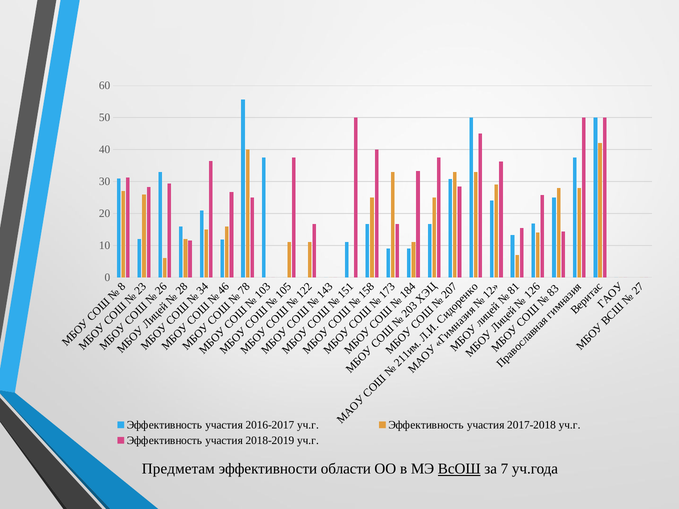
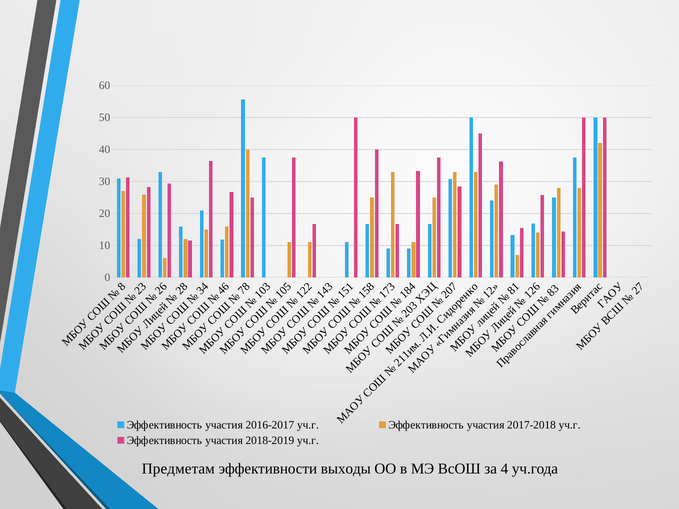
области: области -> выходы (346, 469)
ВсОШ underline: present -> none (459, 469)
за 7: 7 -> 4 (504, 469)
